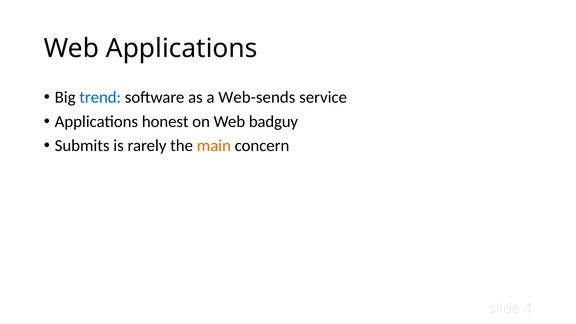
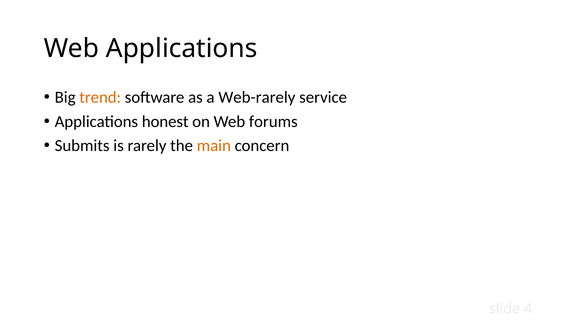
trend colour: blue -> orange (100, 97)
Web-sends: Web-sends -> Web-rarely (257, 97)
badguy: badguy -> forums (273, 122)
